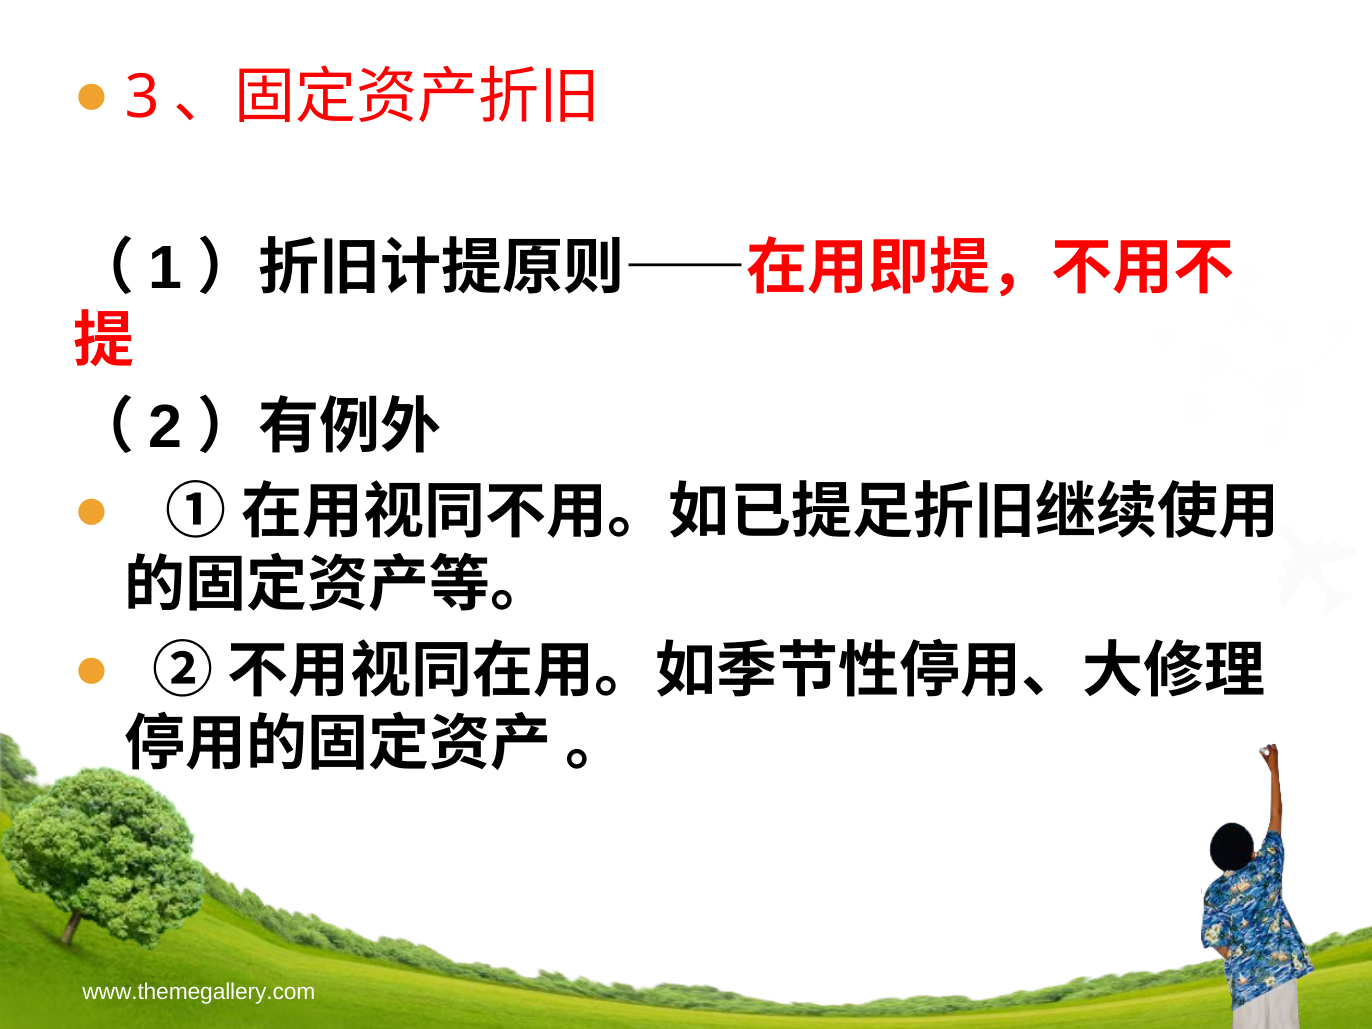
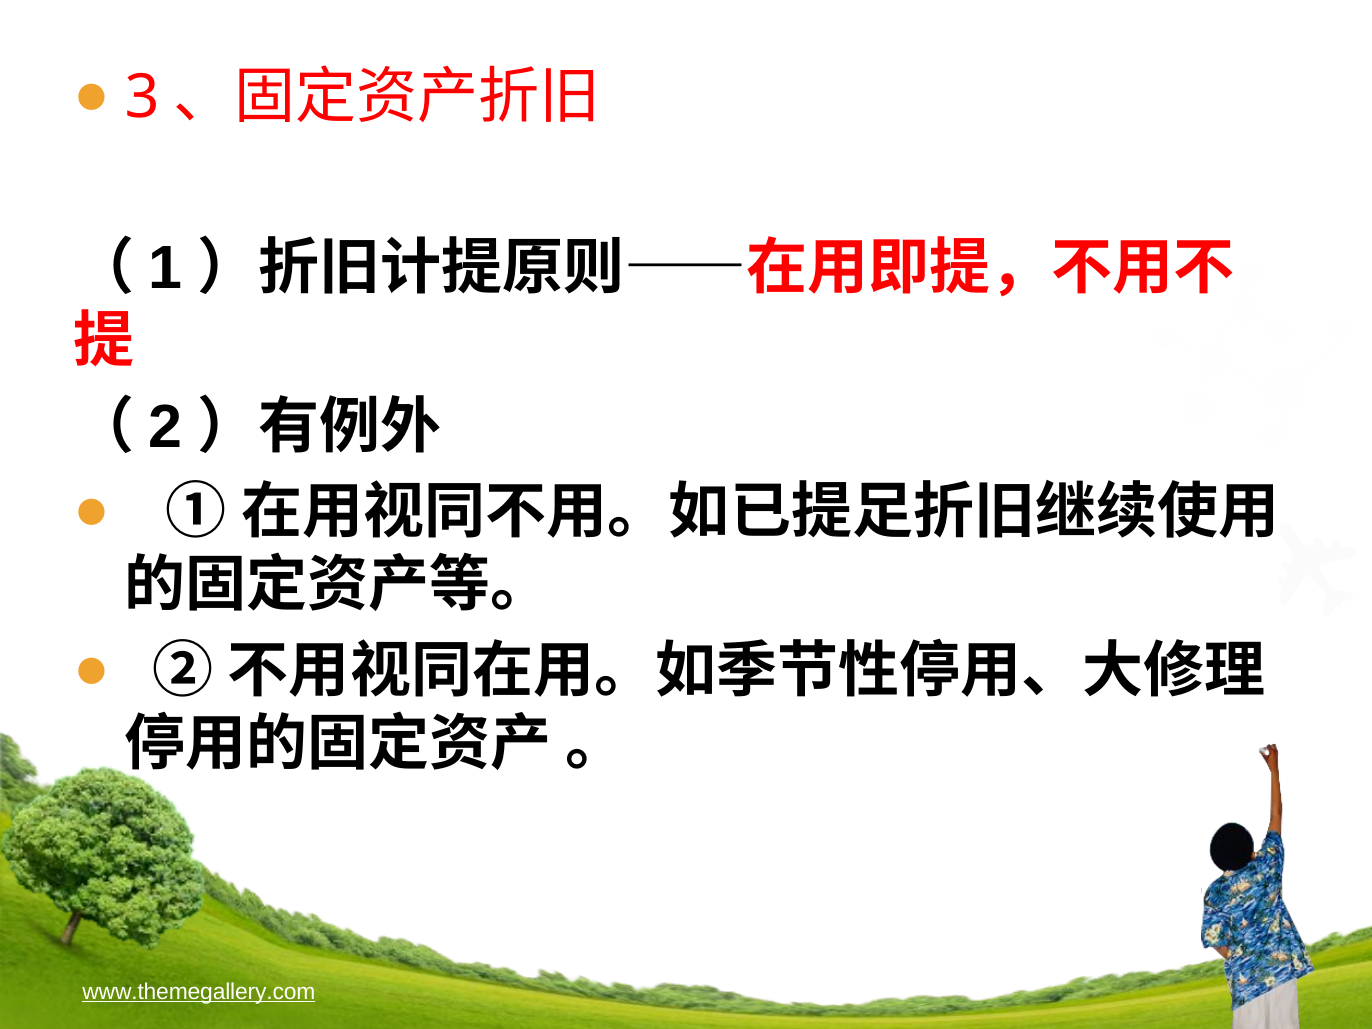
www.themegallery.com underline: none -> present (199, 992)
